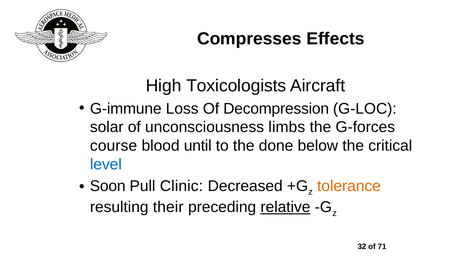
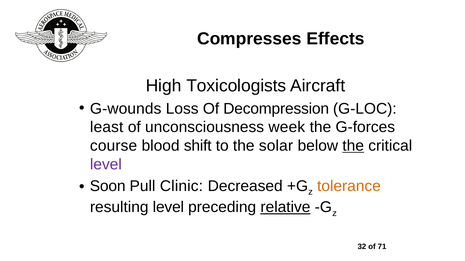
G-immune: G-immune -> G-wounds (126, 109)
solar: solar -> least (107, 127)
limbs: limbs -> week (287, 127)
until: until -> shift (198, 146)
done: done -> solar (276, 146)
the underline: none -> present (353, 146)
level colour: blue -> purple (106, 165)
resulting their: their -> level (168, 208)
